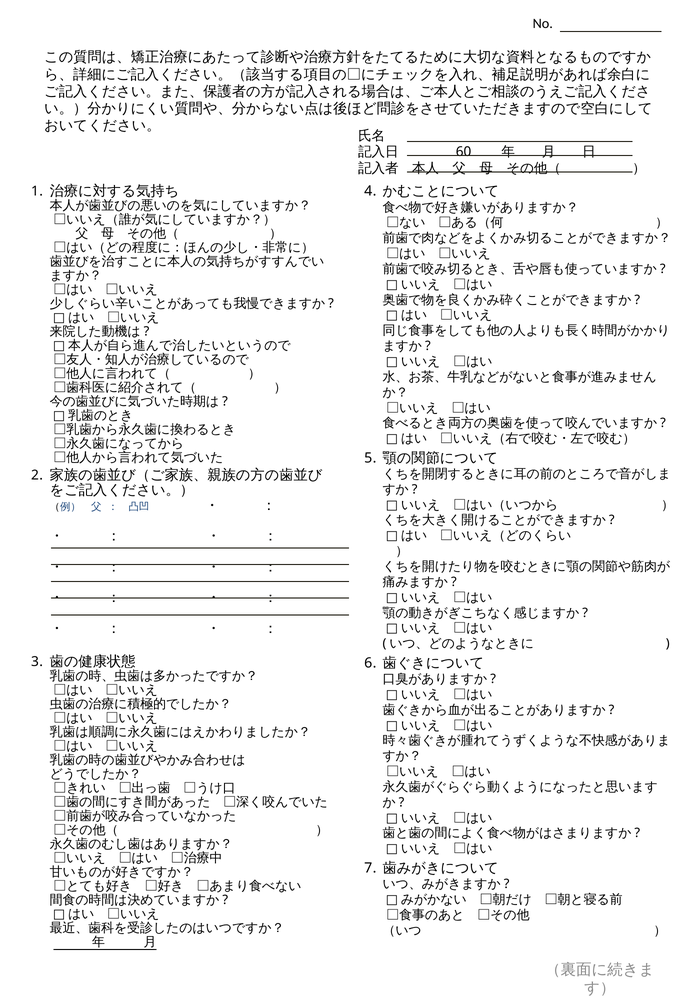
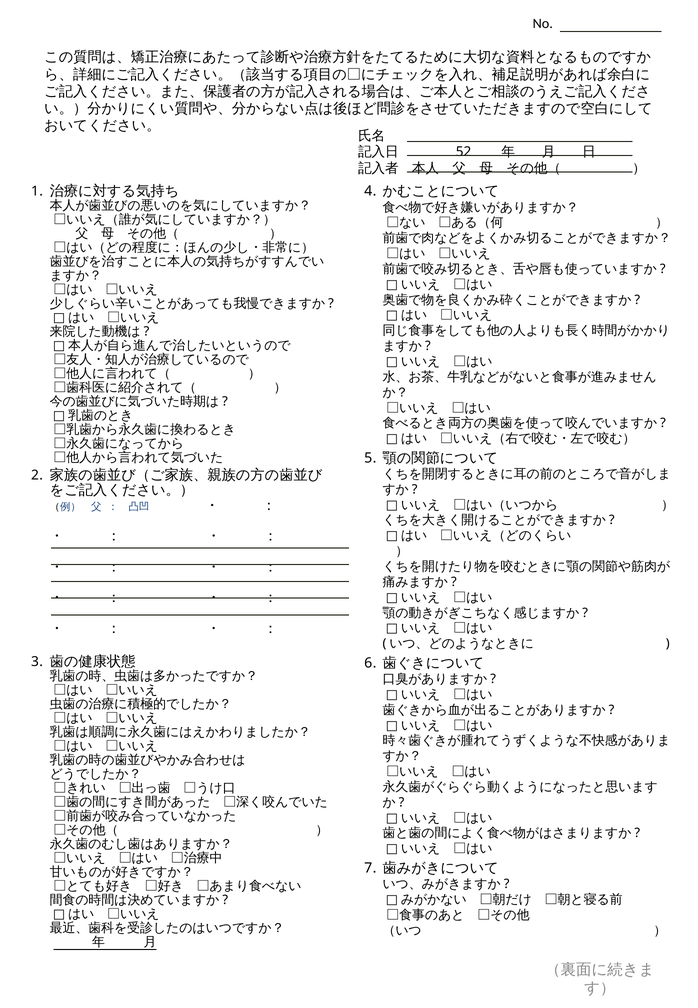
60: 60 -> 52 (464, 152)
